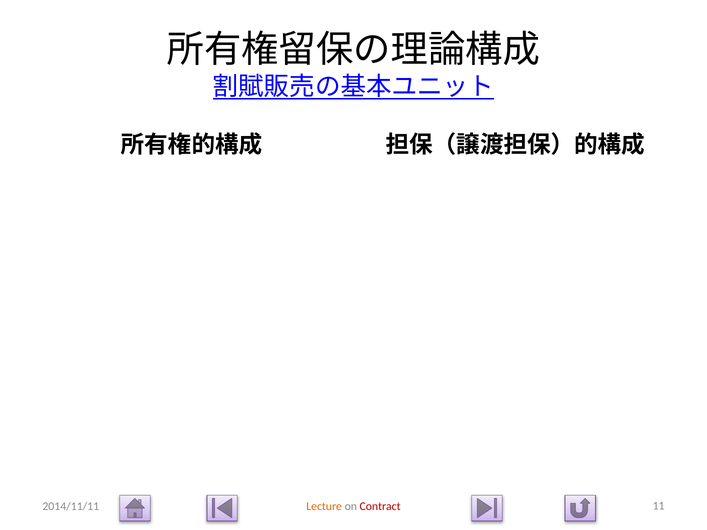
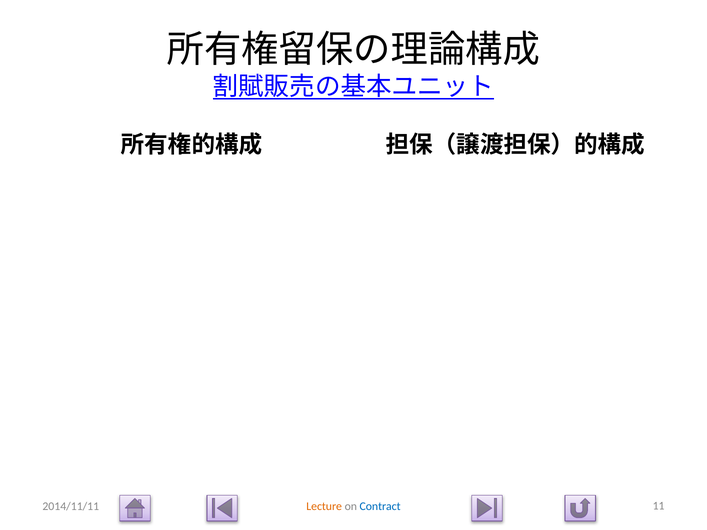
Contract colour: red -> blue (380, 506)
